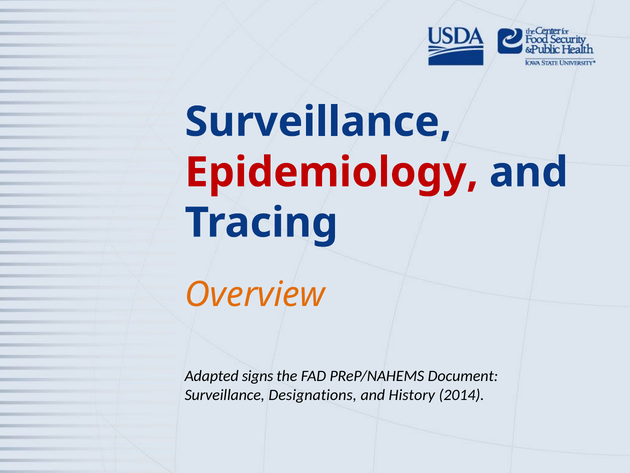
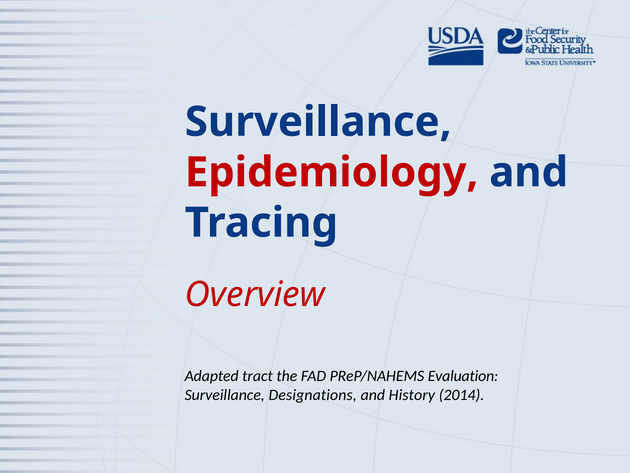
Overview colour: orange -> red (255, 294)
signs: signs -> tract (258, 376)
Document: Document -> Evaluation (463, 376)
